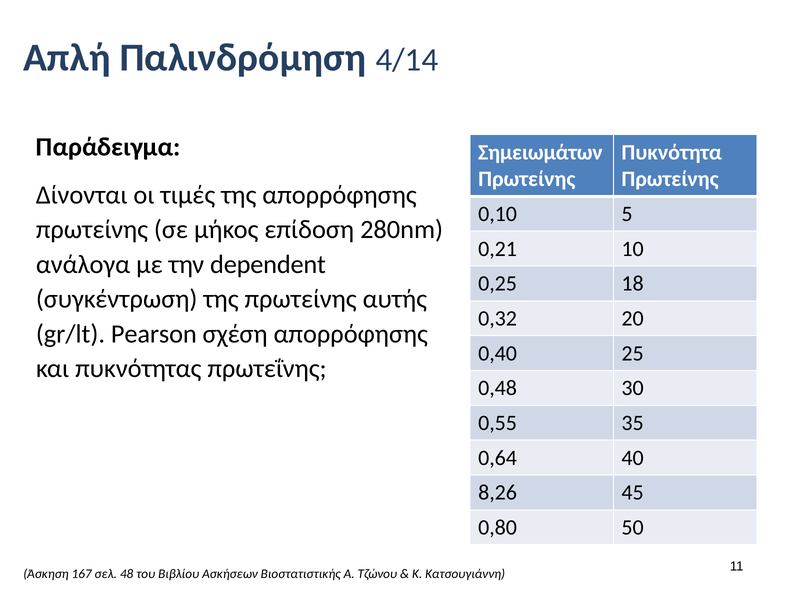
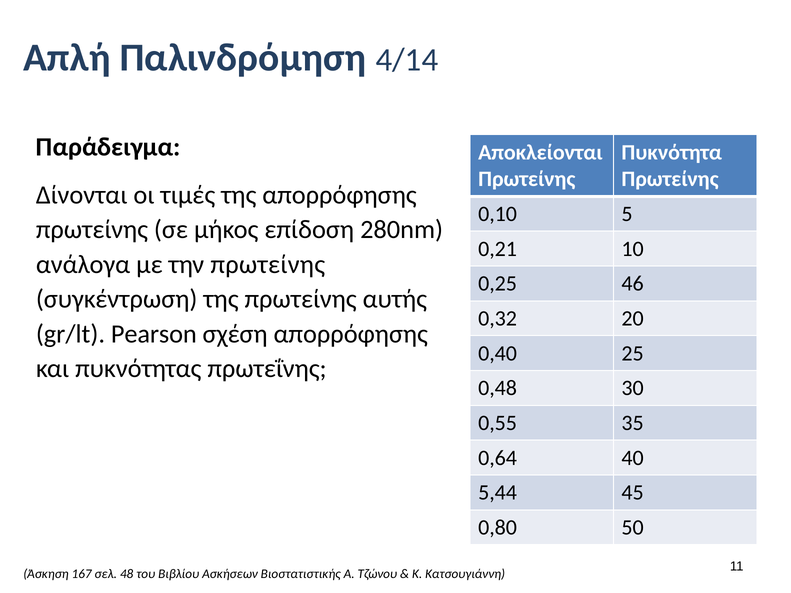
Σημειωμάτων: Σημειωμάτων -> Αποκλείονται (540, 152)
την dependent: dependent -> πρωτείνης (268, 265)
18: 18 -> 46 (633, 284)
8,26: 8,26 -> 5,44 (498, 493)
